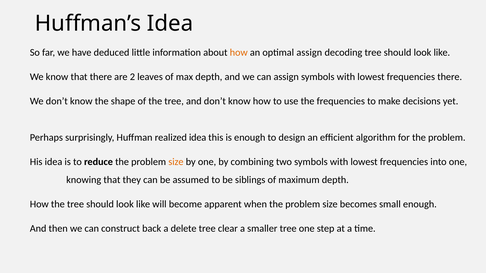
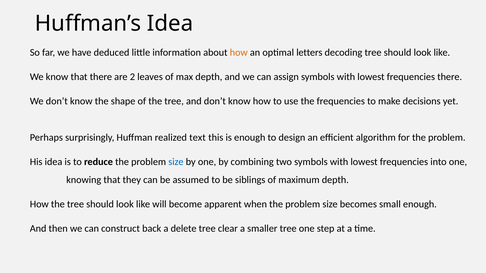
optimal assign: assign -> letters (309, 53)
realized idea: idea -> text (198, 138)
size colour: orange -> blue (176, 162)
